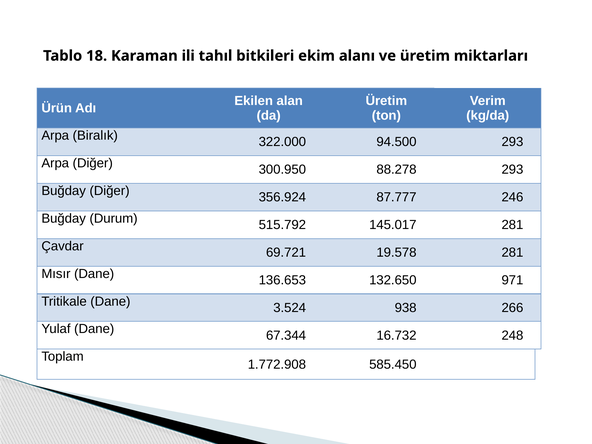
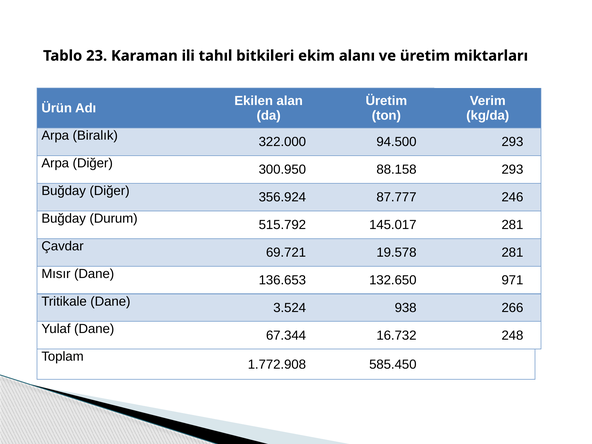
18: 18 -> 23 (97, 56)
88.278: 88.278 -> 88.158 (397, 170)
